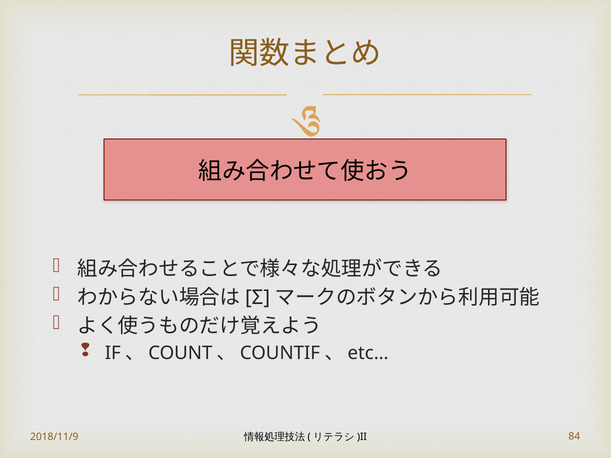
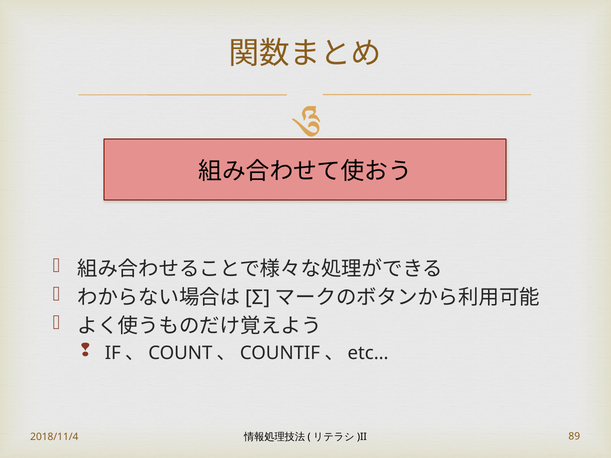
2018/11/9: 2018/11/9 -> 2018/11/4 (54, 437)
84: 84 -> 89 (574, 436)
